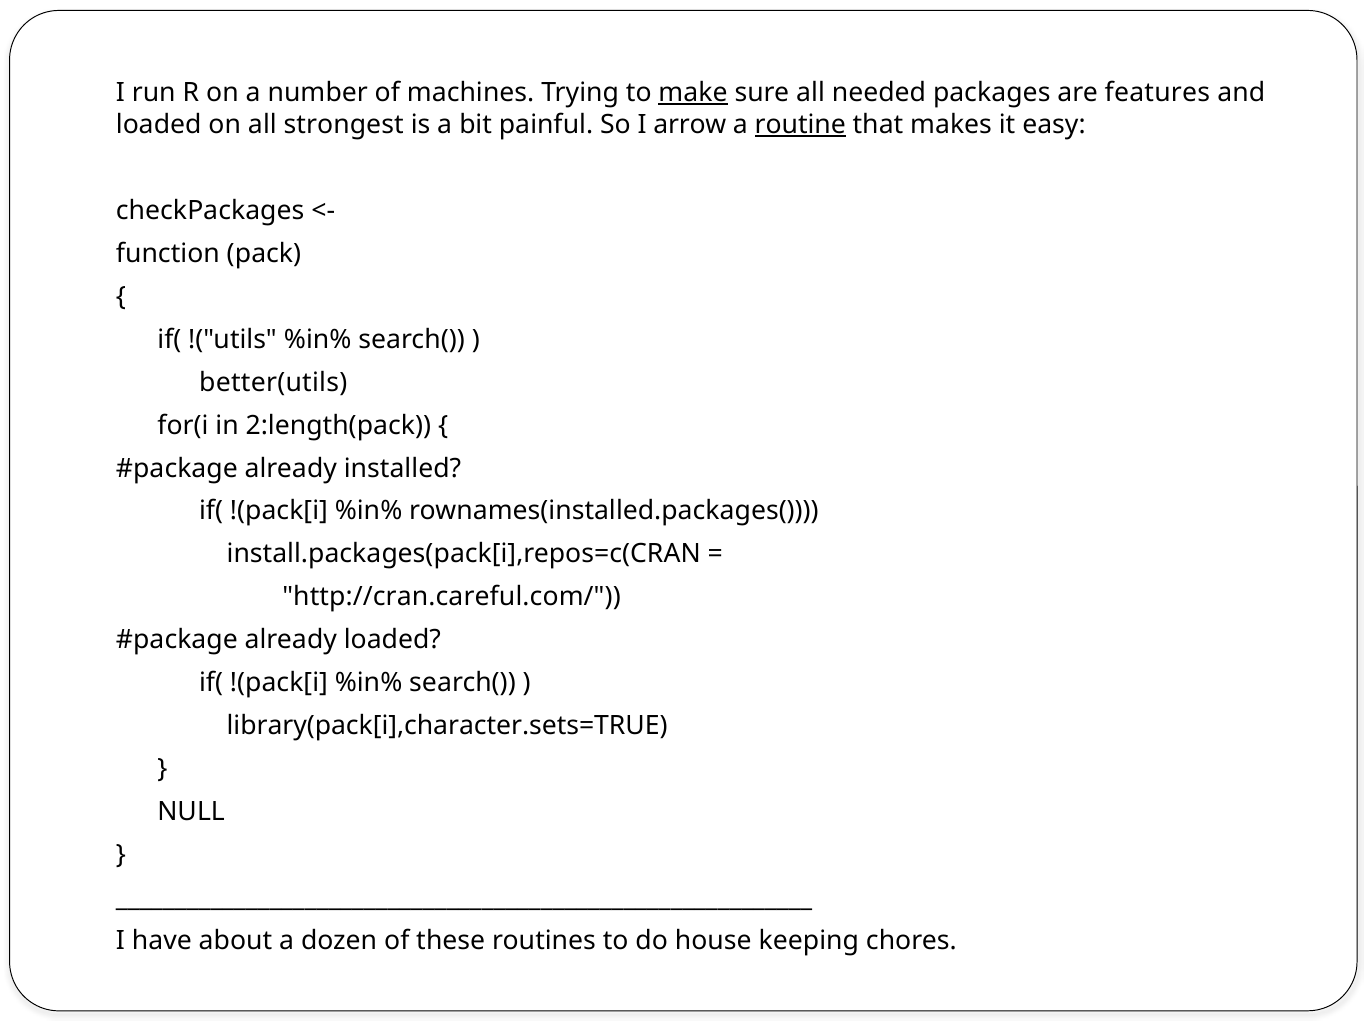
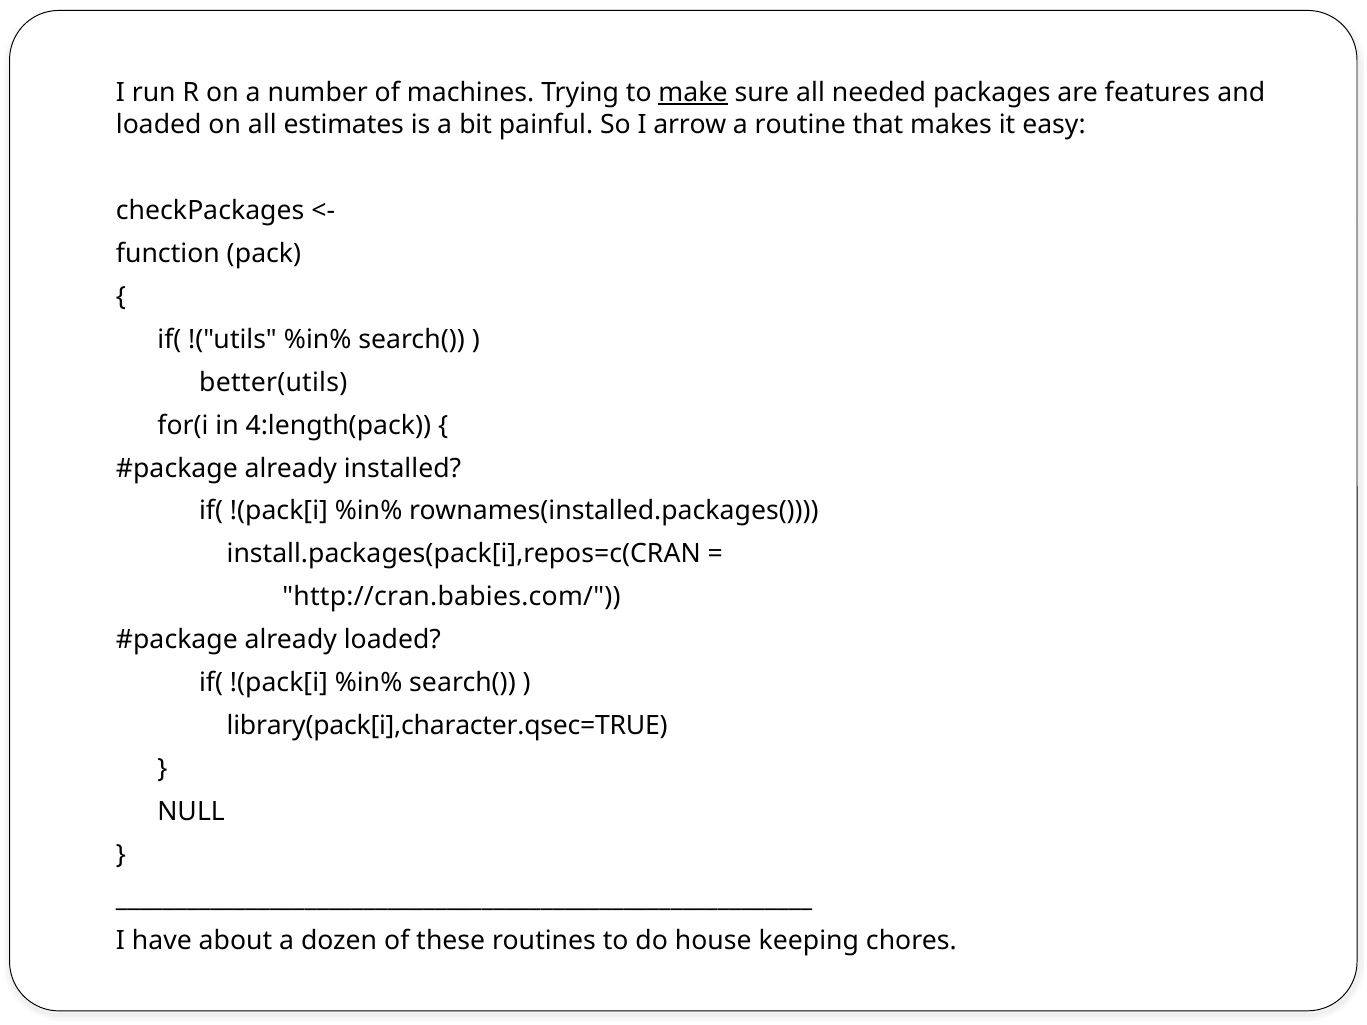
strongest: strongest -> estimates (344, 125)
routine underline: present -> none (800, 125)
2:length(pack: 2:length(pack -> 4:length(pack (338, 425)
http://cran.careful.com/: http://cran.careful.com/ -> http://cran.babies.com/ (451, 597)
library(pack[i],character.sets=TRUE: library(pack[i],character.sets=TRUE -> library(pack[i],character.qsec=TRUE (447, 726)
